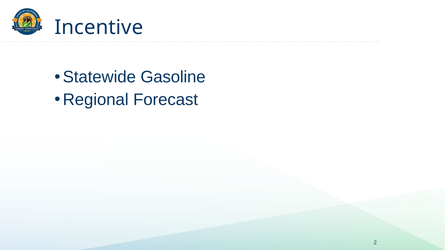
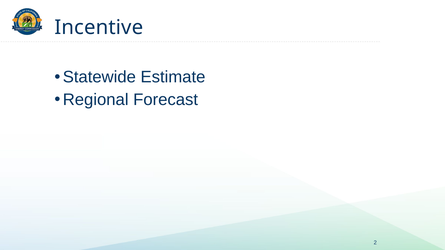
Gasoline: Gasoline -> Estimate (173, 77)
